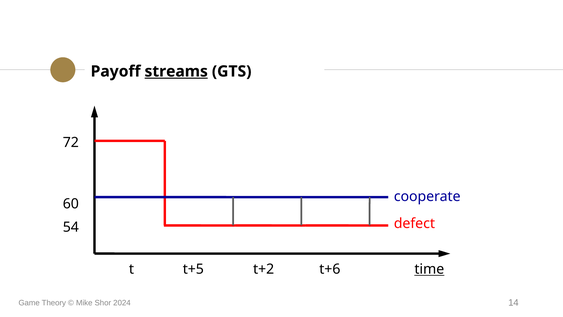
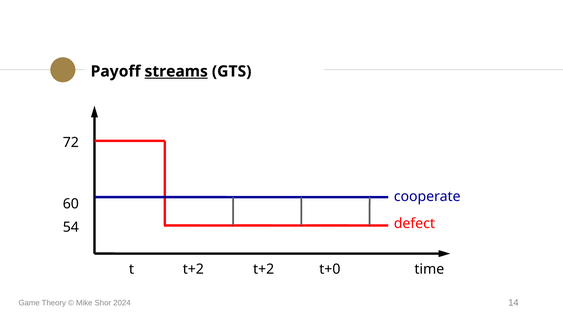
t t+5: t+5 -> t+2 (193, 269)
t+6: t+6 -> t+0 (330, 269)
time underline: present -> none (429, 269)
